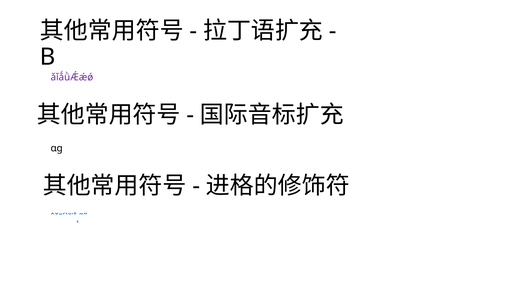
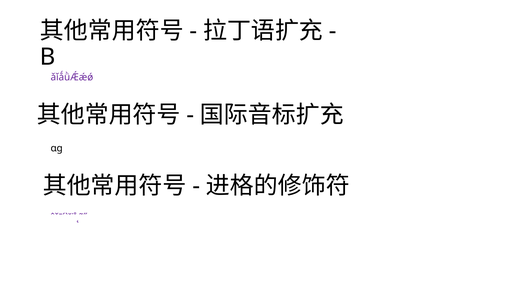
ˆˇˉˊˋ˘˙˚˛˜˝ colour: blue -> purple (69, 217)
